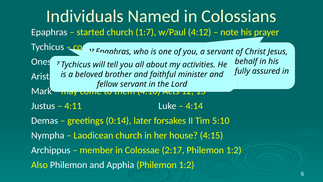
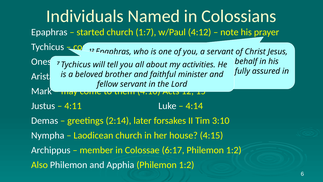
0:14: 0:14 -> 2:14 (119, 120)
5:10: 5:10 -> 3:10 (221, 120)
2:17: 2:17 -> 6:17 (173, 150)
